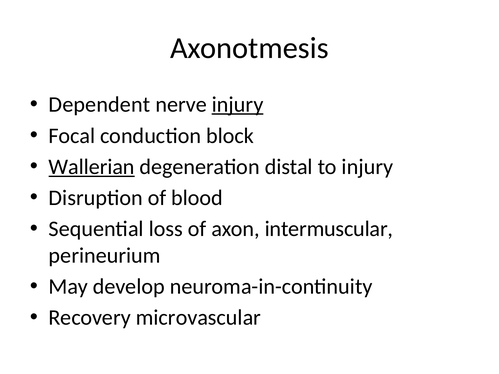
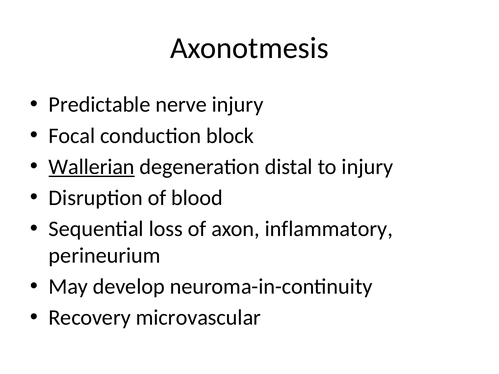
Dependent: Dependent -> Predictable (100, 105)
injury underline: present -> none (238, 105)
intermuscular: intermuscular -> inflammatory (329, 229)
